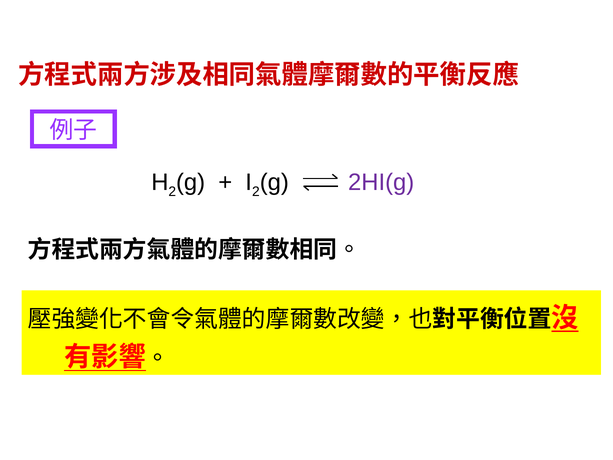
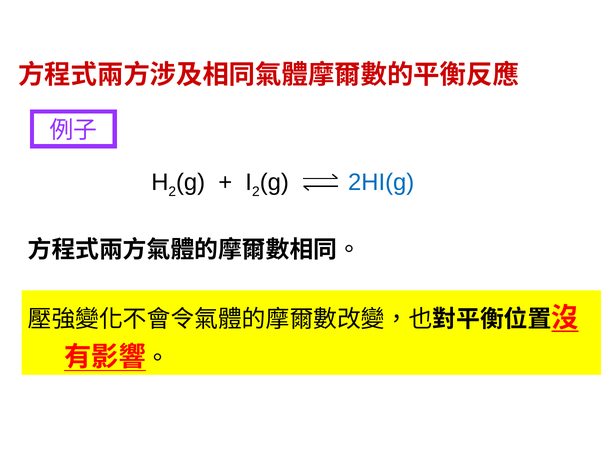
2HI(g colour: purple -> blue (381, 182)
